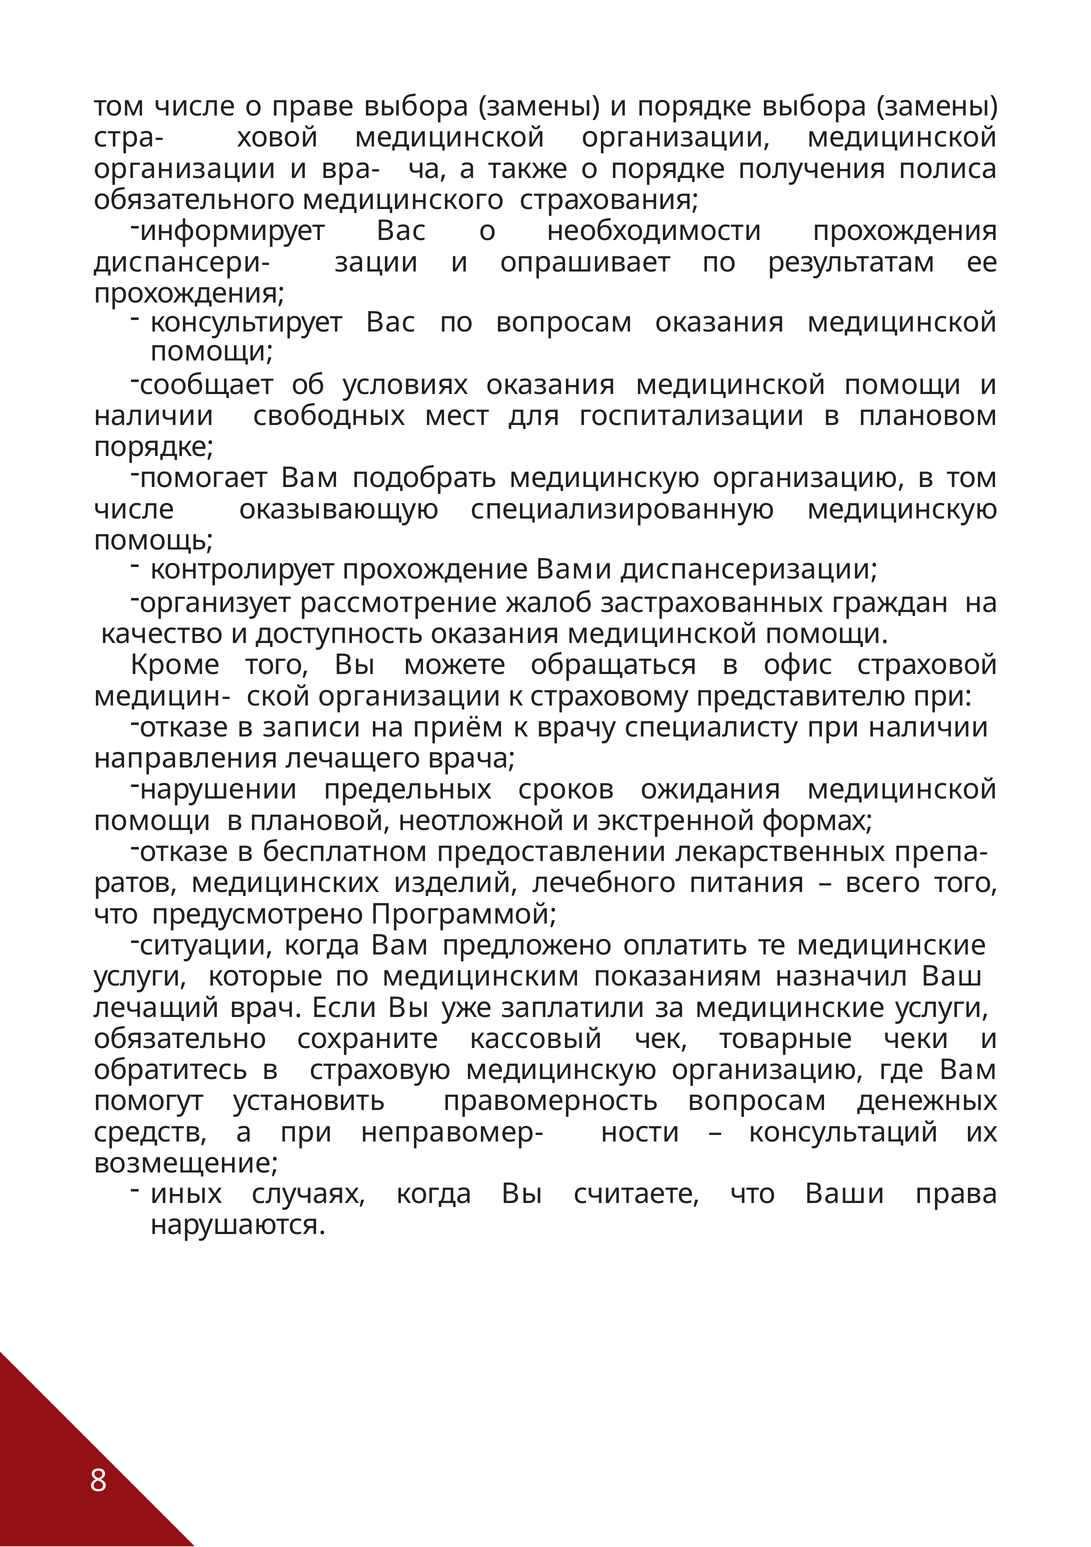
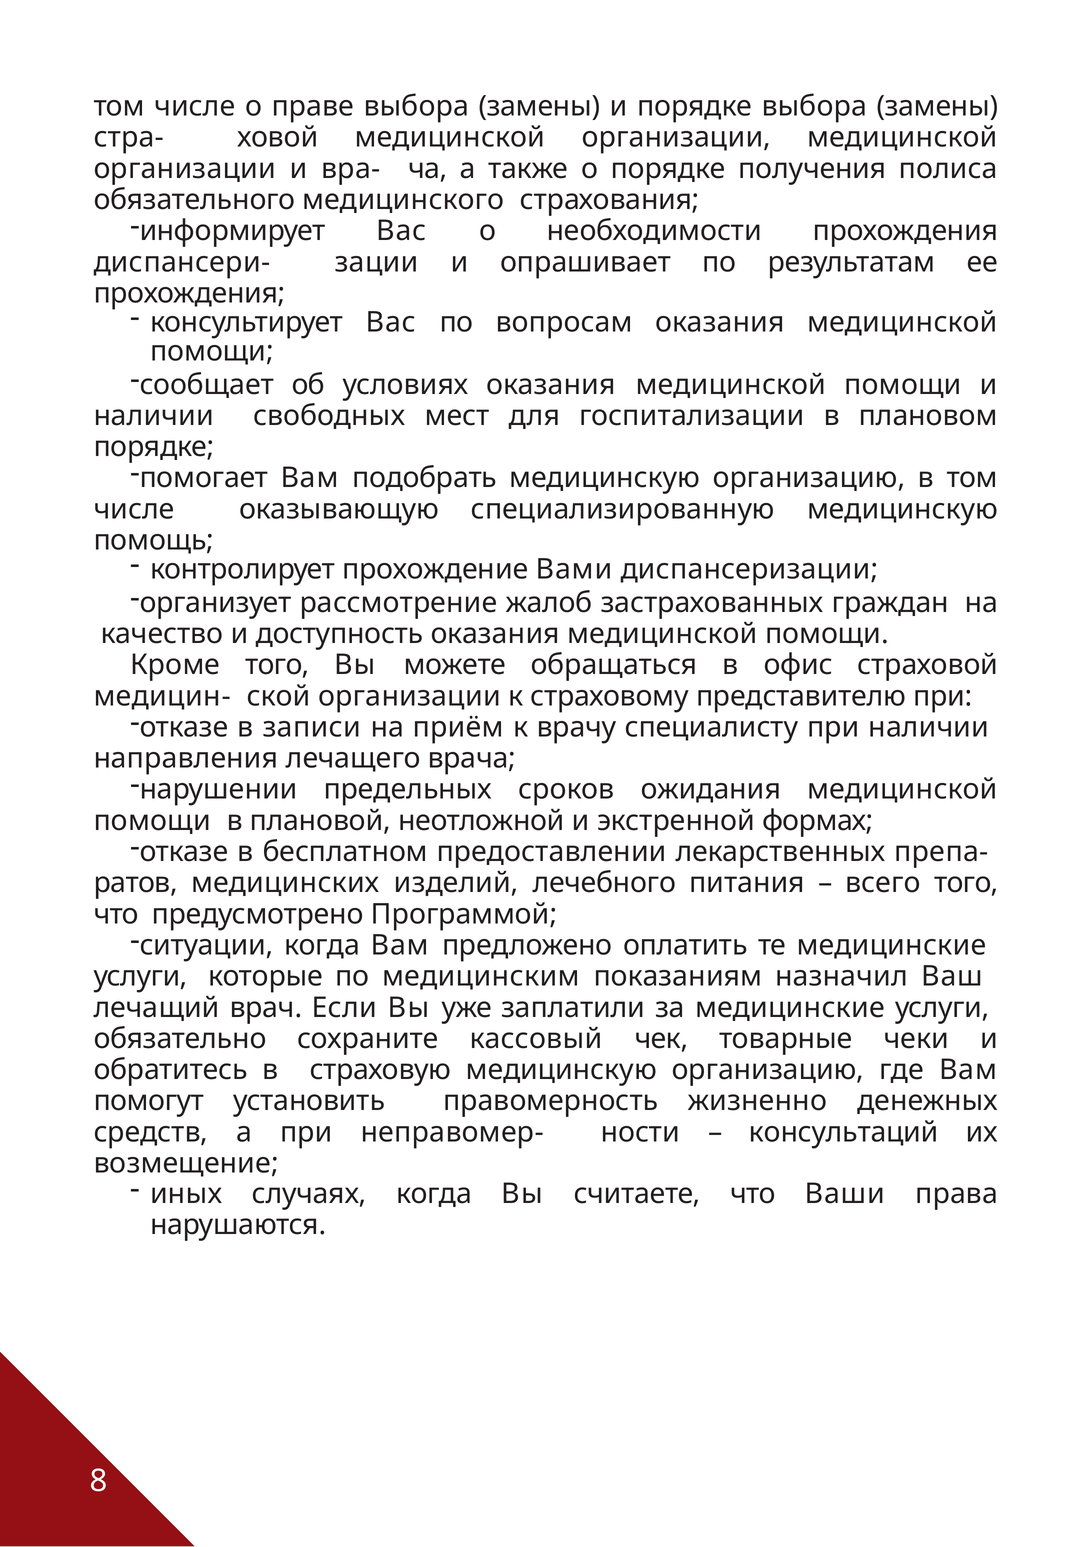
правомерность вопросам: вопросам -> жизненно (757, 1101)
